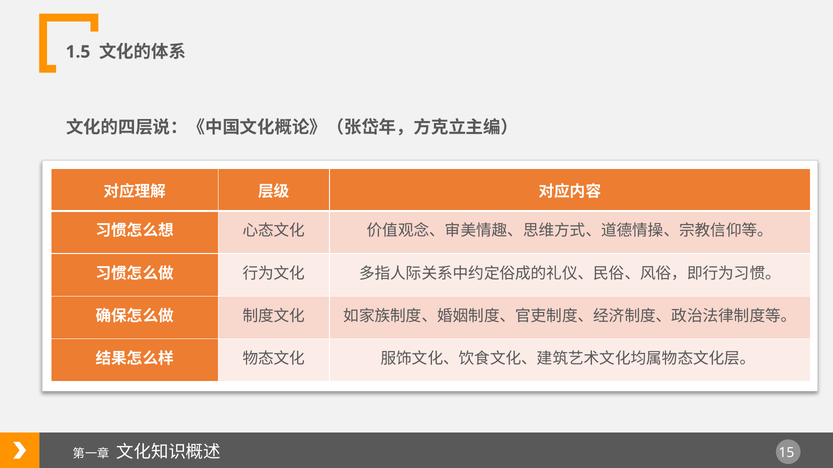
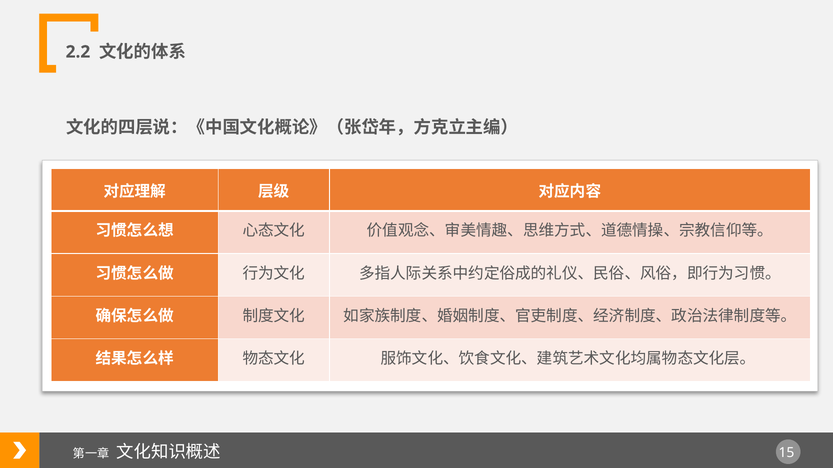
1.5: 1.5 -> 2.2 (78, 52)
